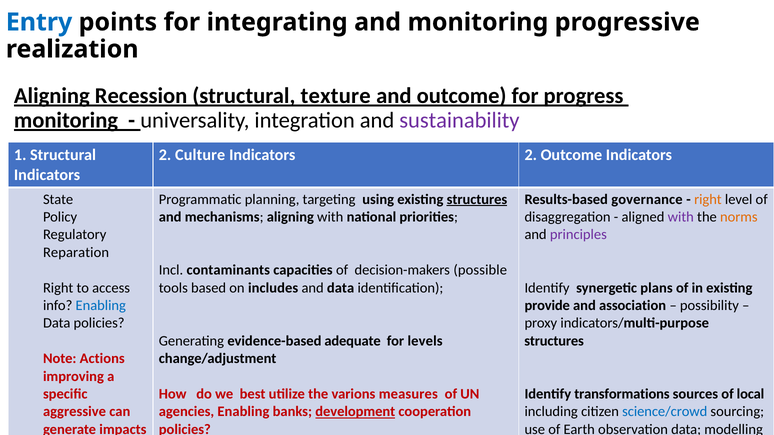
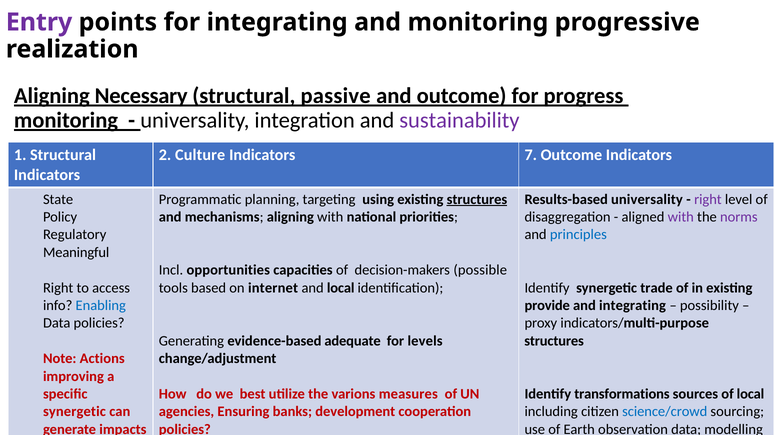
Entry colour: blue -> purple (39, 22)
Recession: Recession -> Necessary (141, 96)
texture: texture -> passive (336, 96)
2: 2 -> 7 (531, 155)
Results-based governance: governance -> universality (647, 199)
right colour: orange -> purple (708, 199)
norms colour: orange -> purple (739, 217)
principles colour: purple -> blue (578, 235)
Reparation: Reparation -> Meaningful (76, 253)
contaminants: contaminants -> opportunities (228, 270)
includes: includes -> internet (273, 288)
and data: data -> local (341, 288)
plans: plans -> trade (657, 288)
and association: association -> integrating (632, 306)
aggressive: aggressive -> synergetic (74, 412)
agencies Enabling: Enabling -> Ensuring (243, 412)
development underline: present -> none (355, 412)
